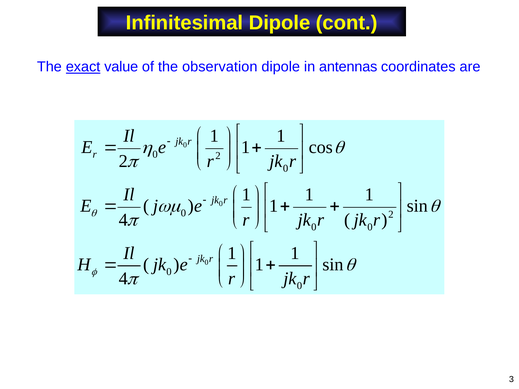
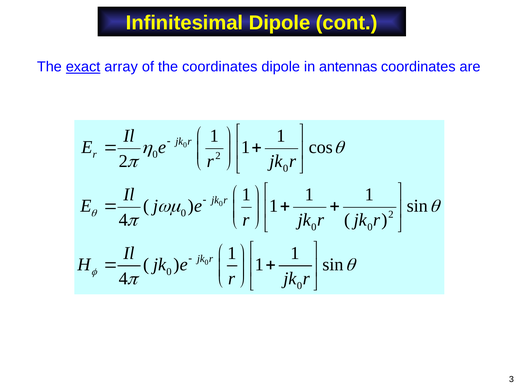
value: value -> array (121, 67)
the observation: observation -> coordinates (220, 67)
